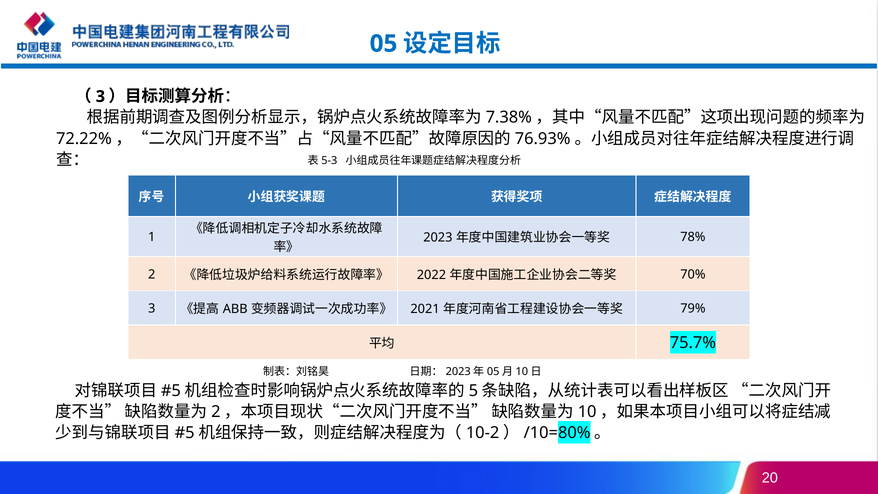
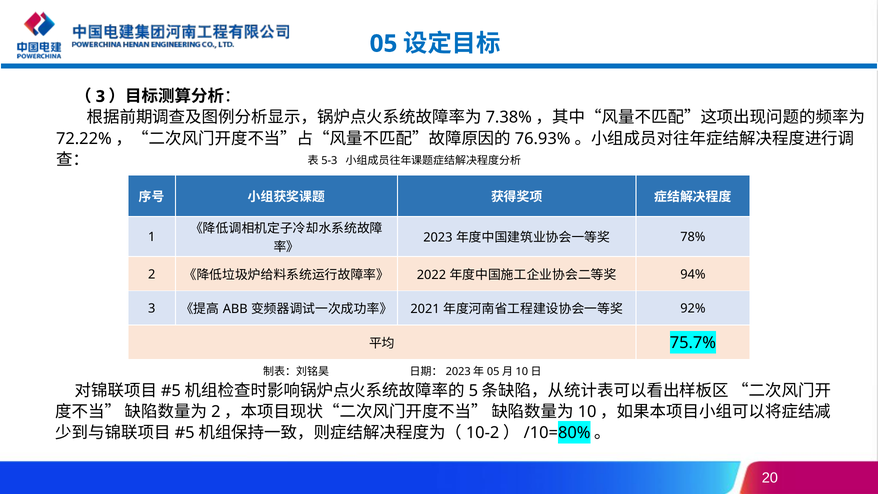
70%: 70% -> 94% (693, 274)
79%: 79% -> 92% (693, 308)
